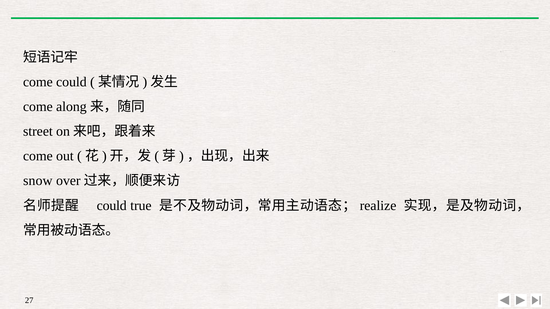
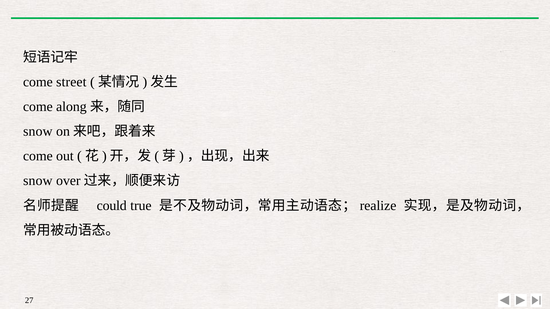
come could: could -> street (71, 82)
street: street -> snow (38, 131)
